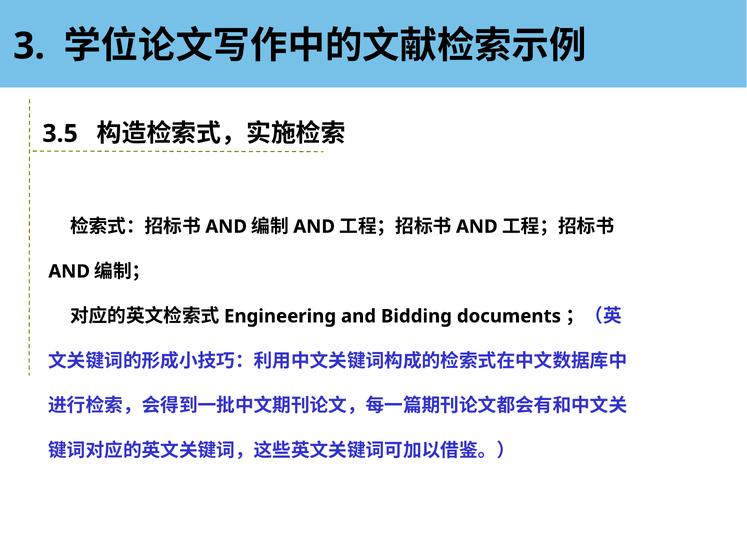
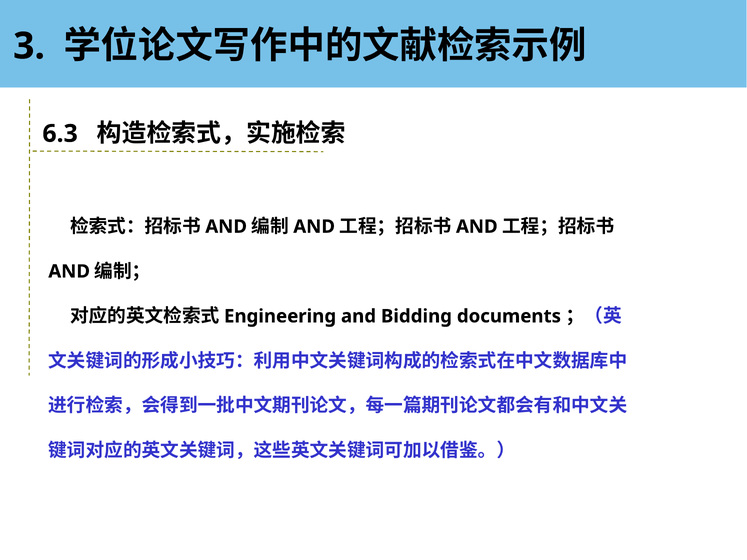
3.5: 3.5 -> 6.3 (60, 134)
